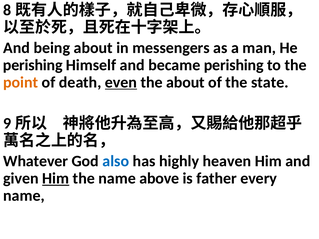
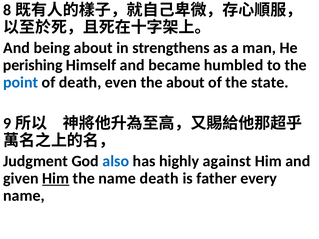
messengers: messengers -> strengthens (171, 48)
became perishing: perishing -> humbled (234, 65)
point colour: orange -> blue (21, 82)
even underline: present -> none (121, 82)
Whatever: Whatever -> Judgment (36, 161)
heaven: heaven -> against (227, 161)
name above: above -> death (159, 178)
